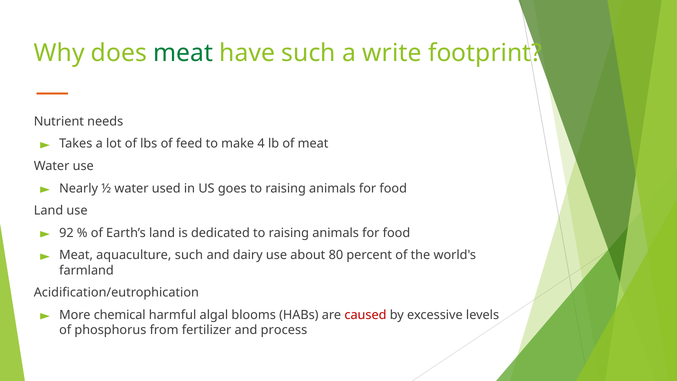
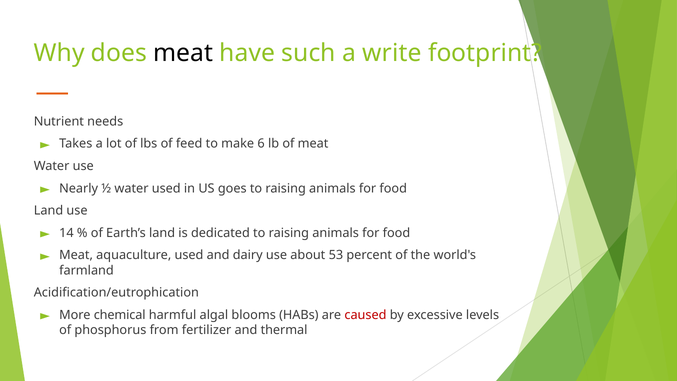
meat colour: green -> black (183, 53)
4: 4 -> 6 (261, 144)
92: 92 -> 14 (66, 233)
aquaculture such: such -> used (189, 255)
80: 80 -> 53 (336, 255)
process: process -> thermal (284, 330)
